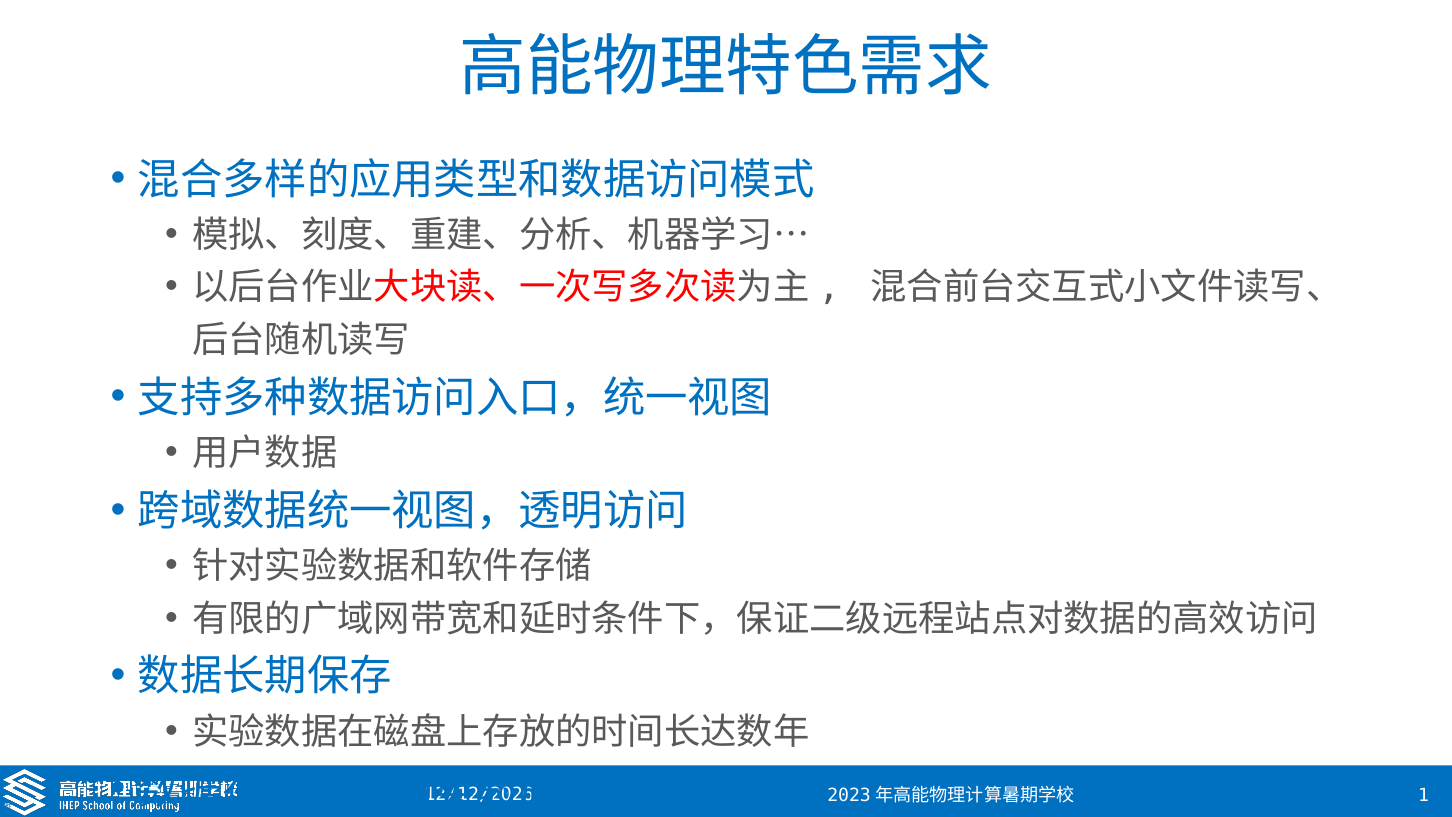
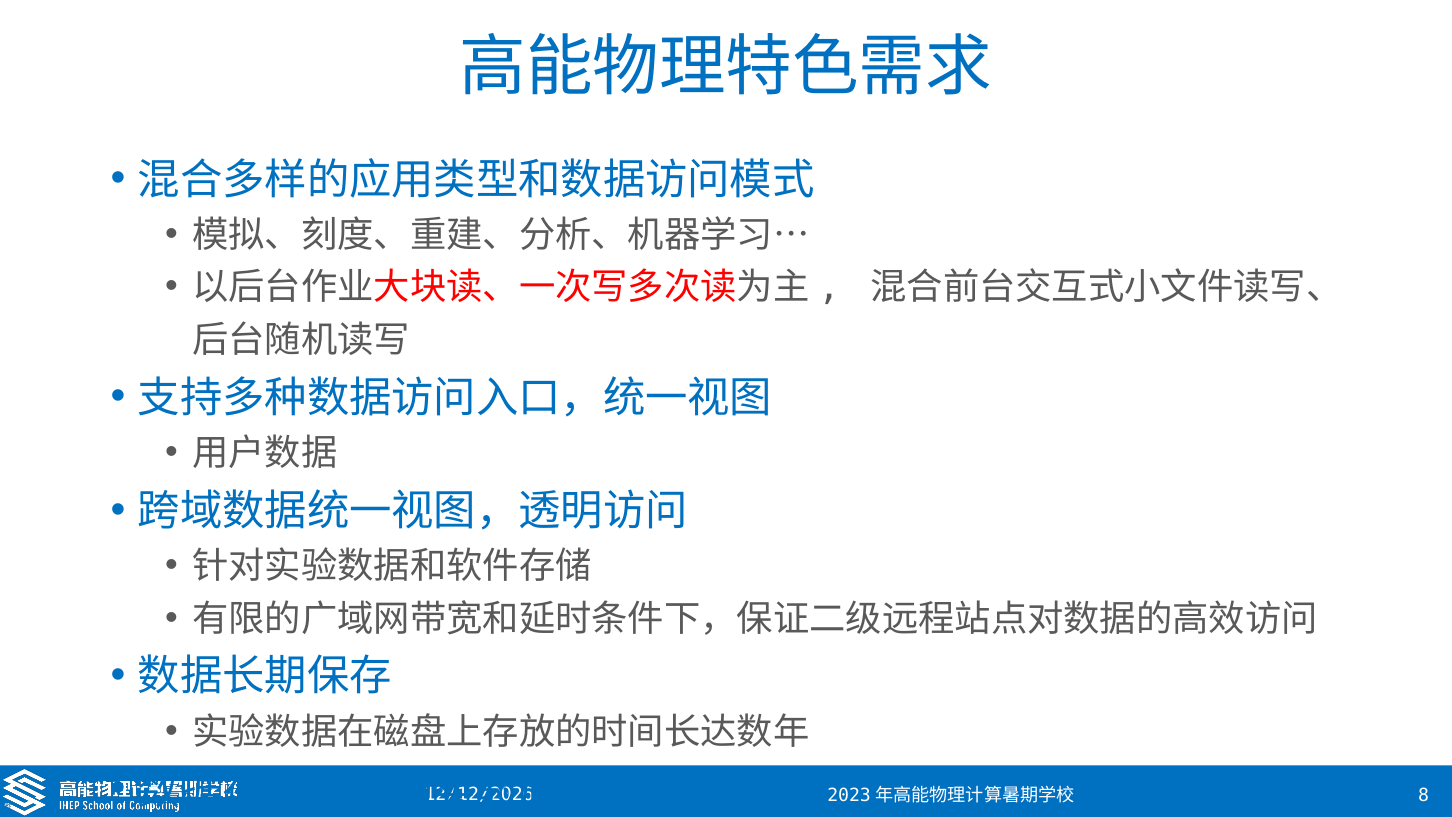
1: 1 -> 8 (1424, 795)
